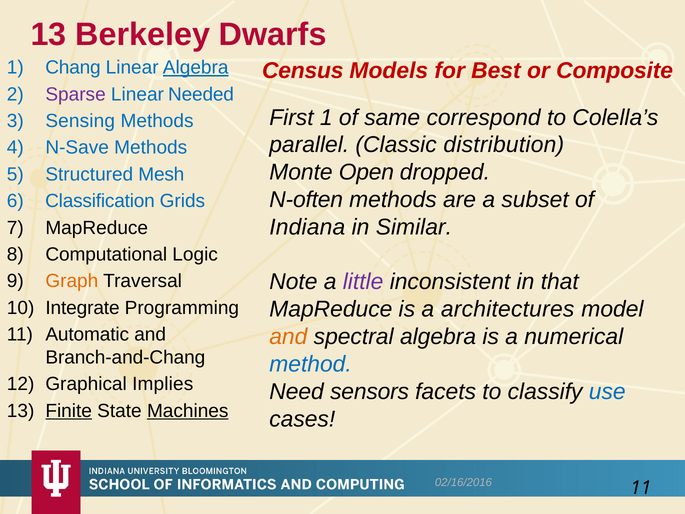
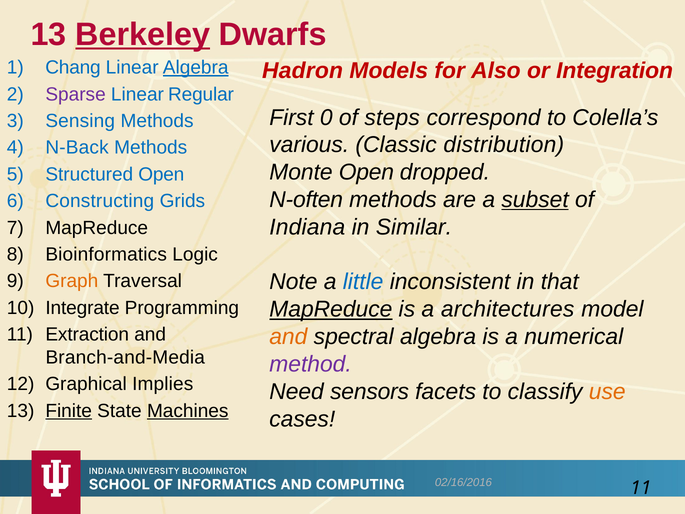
Berkeley underline: none -> present (143, 35)
Census: Census -> Hadron (303, 71)
Best: Best -> Also (496, 71)
Composite: Composite -> Integration (615, 71)
Needed: Needed -> Regular (201, 94)
First 1: 1 -> 0 (326, 117)
same: same -> steps (392, 117)
parallel: parallel -> various (309, 145)
N-Save: N-Save -> N-Back (77, 148)
Structured Mesh: Mesh -> Open (161, 174)
subset underline: none -> present (535, 200)
Classification: Classification -> Constructing (100, 201)
Computational: Computational -> Bioinformatics (106, 254)
little colour: purple -> blue (363, 282)
MapReduce underline: none -> present (331, 309)
Automatic: Automatic -> Extraction (87, 334)
Branch-and-Chang: Branch-and-Chang -> Branch-and-Media (125, 357)
method colour: blue -> purple (311, 364)
use colour: blue -> orange (607, 391)
